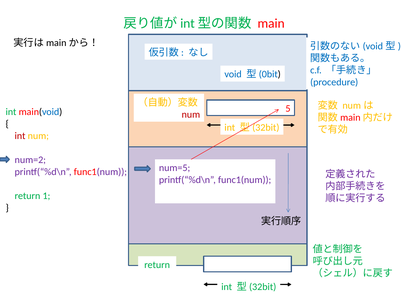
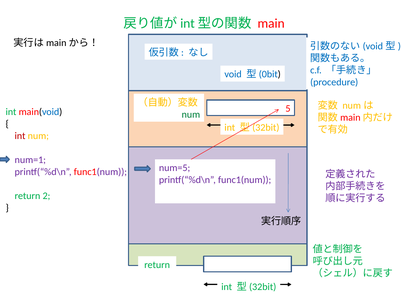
num colour: red -> green (191, 115)
num=2: num=2 -> num=1 (30, 160)
1: 1 -> 2 (46, 196)
